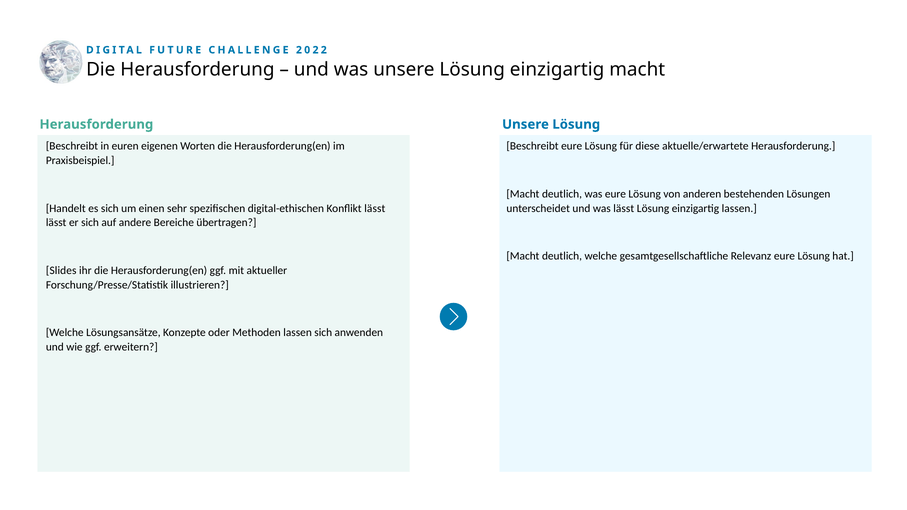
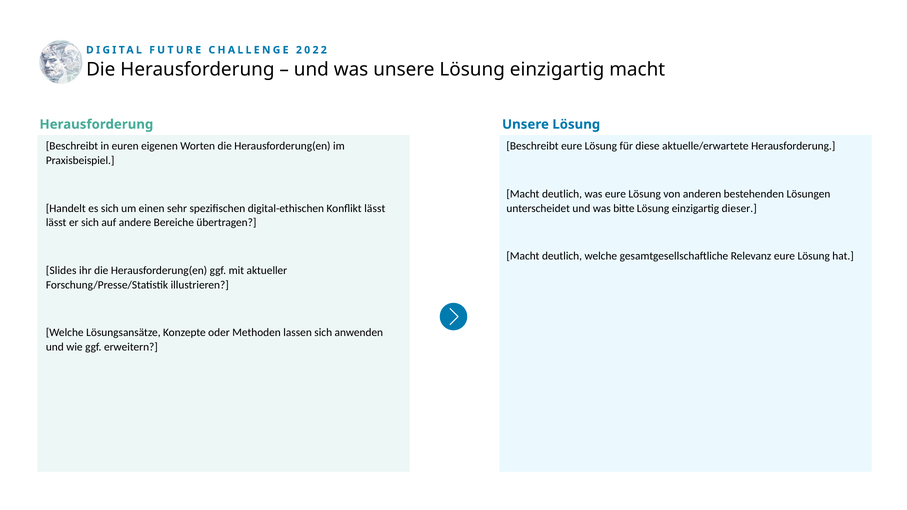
was lässt: lässt -> bitte (624, 208)
einzigartig lassen: lassen -> dieser (739, 208)
